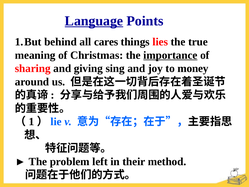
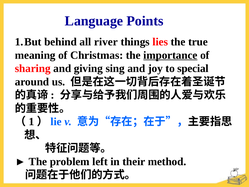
Language underline: present -> none (94, 21)
cares: cares -> river (106, 42)
money: money -> special (193, 68)
